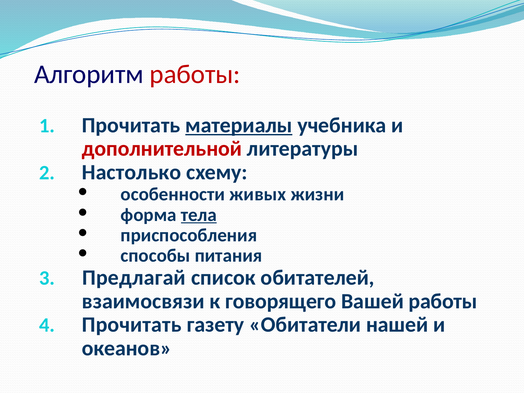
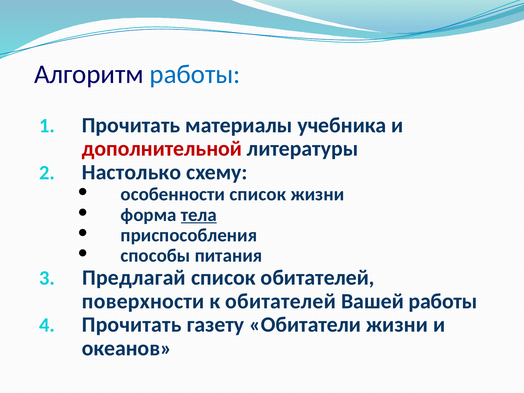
работы colour: red -> blue (195, 74)
материалы underline: present -> none (239, 125)
особенности живых: живых -> список (258, 194)
взаимосвязи: взаимосвязи -> поверхности (143, 301)
к говорящего: говорящего -> обитателей (281, 301)
Обитатели нашей: нашей -> жизни (397, 325)
